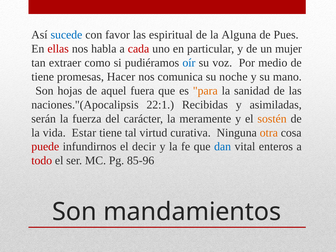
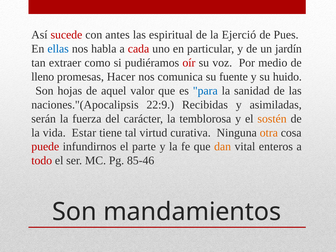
sucede colour: blue -> red (66, 35)
favor: favor -> antes (118, 35)
Alguna: Alguna -> Ejerció (239, 35)
ellas colour: red -> blue (58, 49)
mujer: mujer -> jardín (288, 49)
oír colour: blue -> red (189, 63)
tiene: tiene -> lleno (43, 77)
noche: noche -> fuente (234, 77)
mano: mano -> huido (287, 77)
fuera: fuera -> valor (142, 91)
para colour: orange -> blue (205, 91)
22:1: 22:1 -> 22:9 (160, 105)
meramente: meramente -> temblorosa (205, 119)
decir: decir -> parte (144, 147)
dan colour: blue -> orange (223, 147)
85-96: 85-96 -> 85-46 (141, 161)
